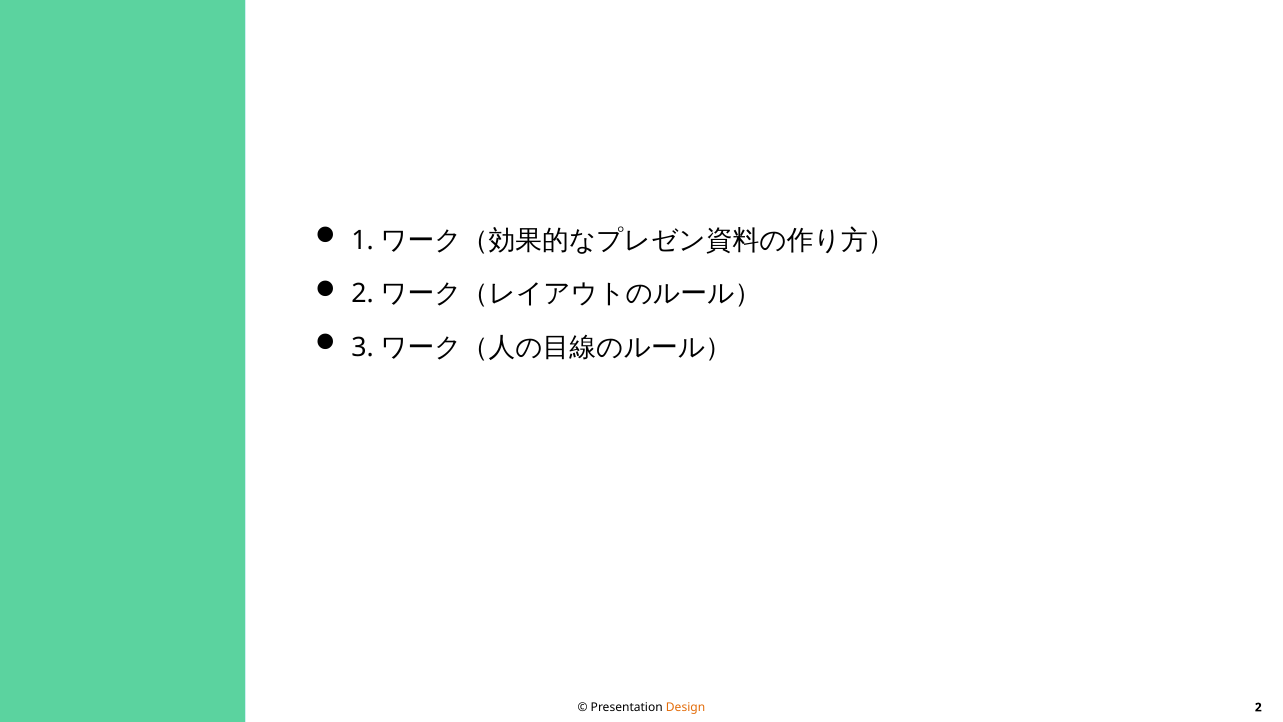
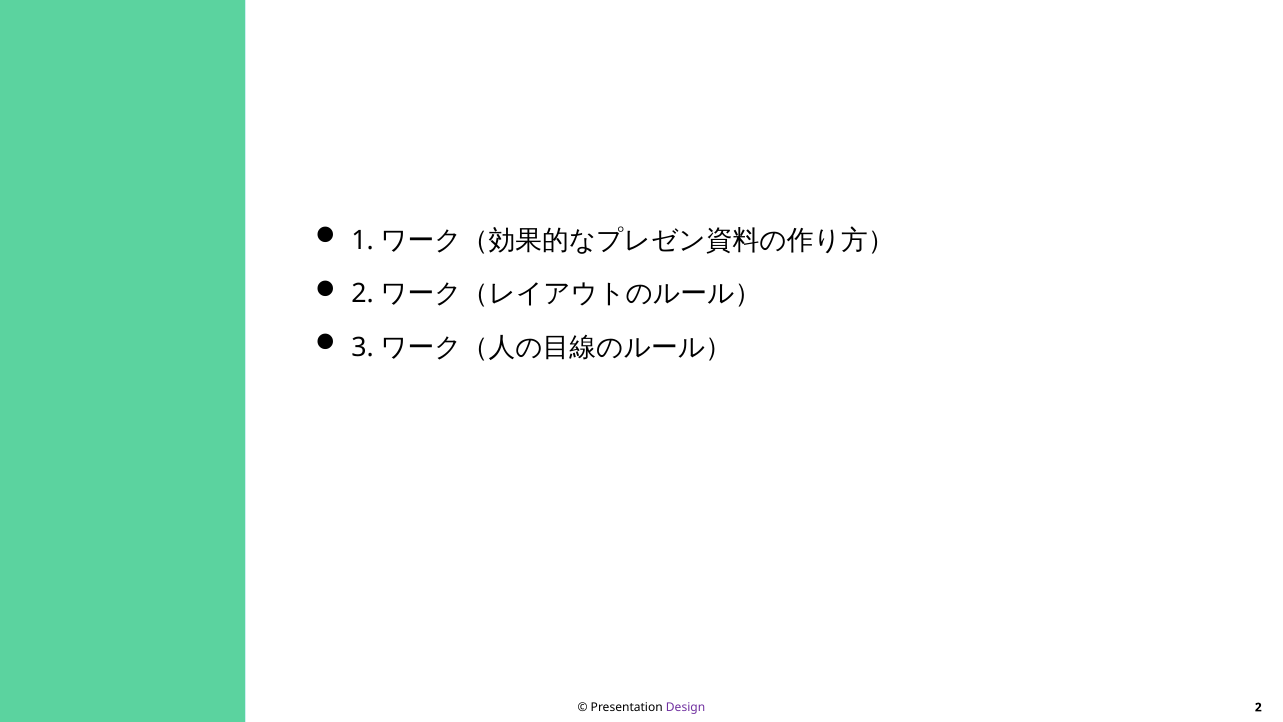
Design colour: orange -> purple (686, 708)
